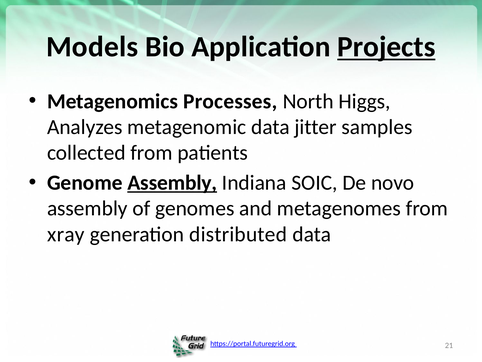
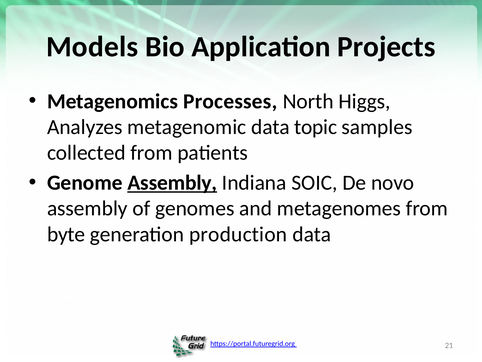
Projects underline: present -> none (386, 47)
jitter: jitter -> topic (316, 127)
xray: xray -> byte (66, 234)
distributed: distributed -> production (238, 234)
